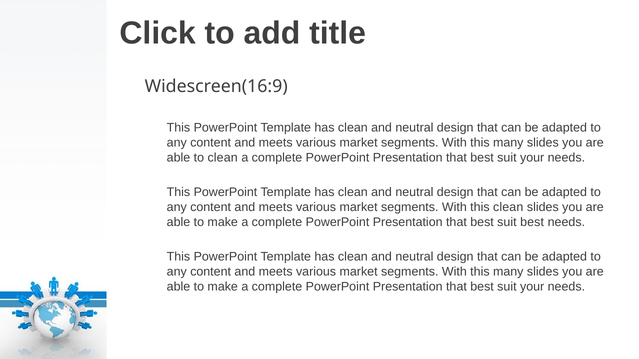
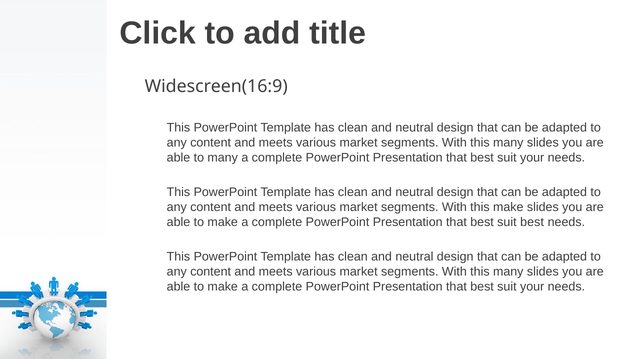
to clean: clean -> many (223, 158)
this clean: clean -> make (508, 207)
